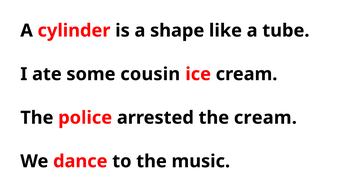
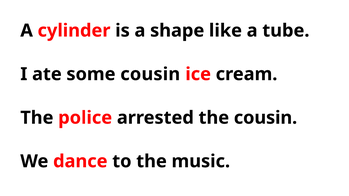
the cream: cream -> cousin (266, 118)
